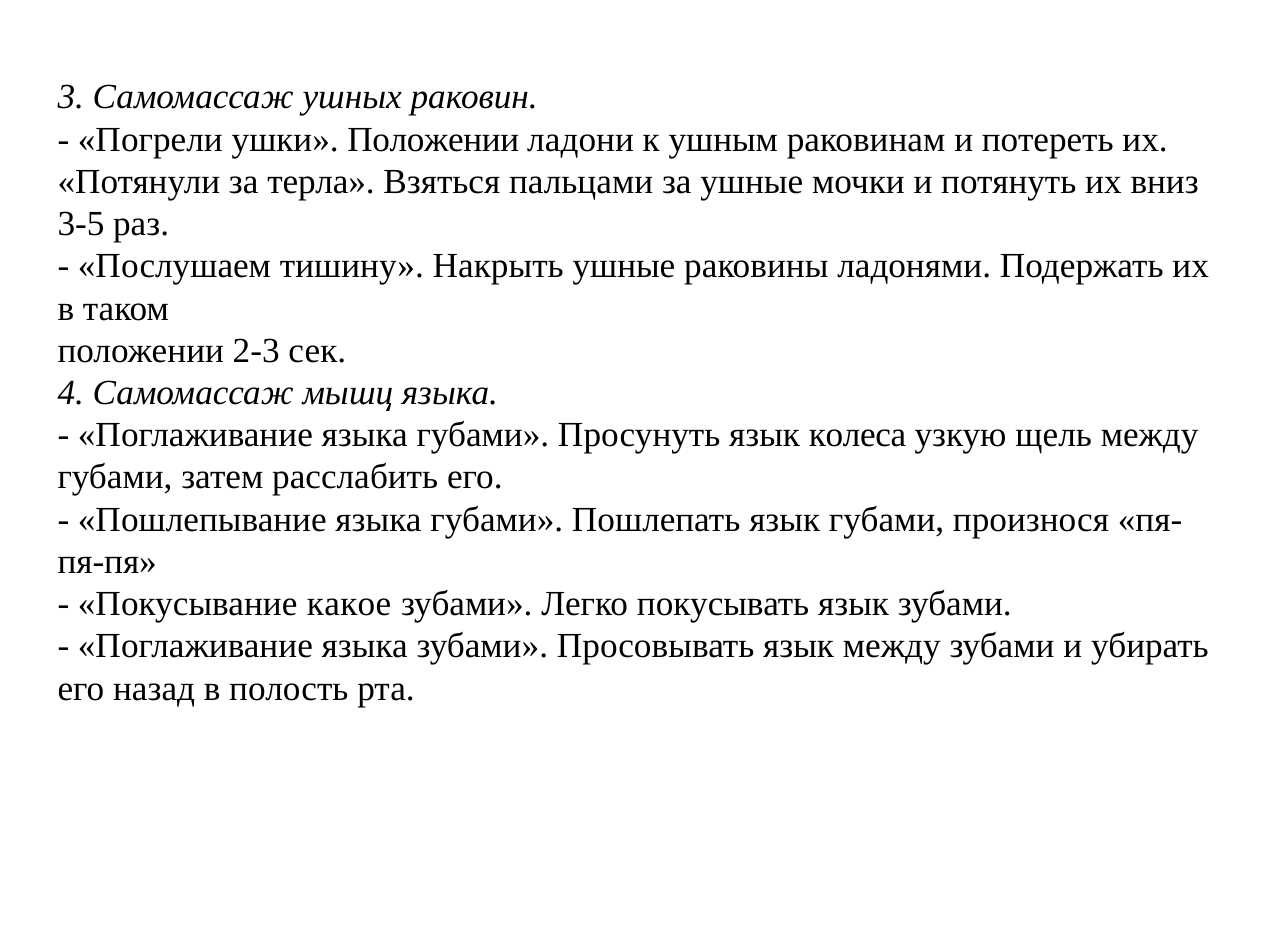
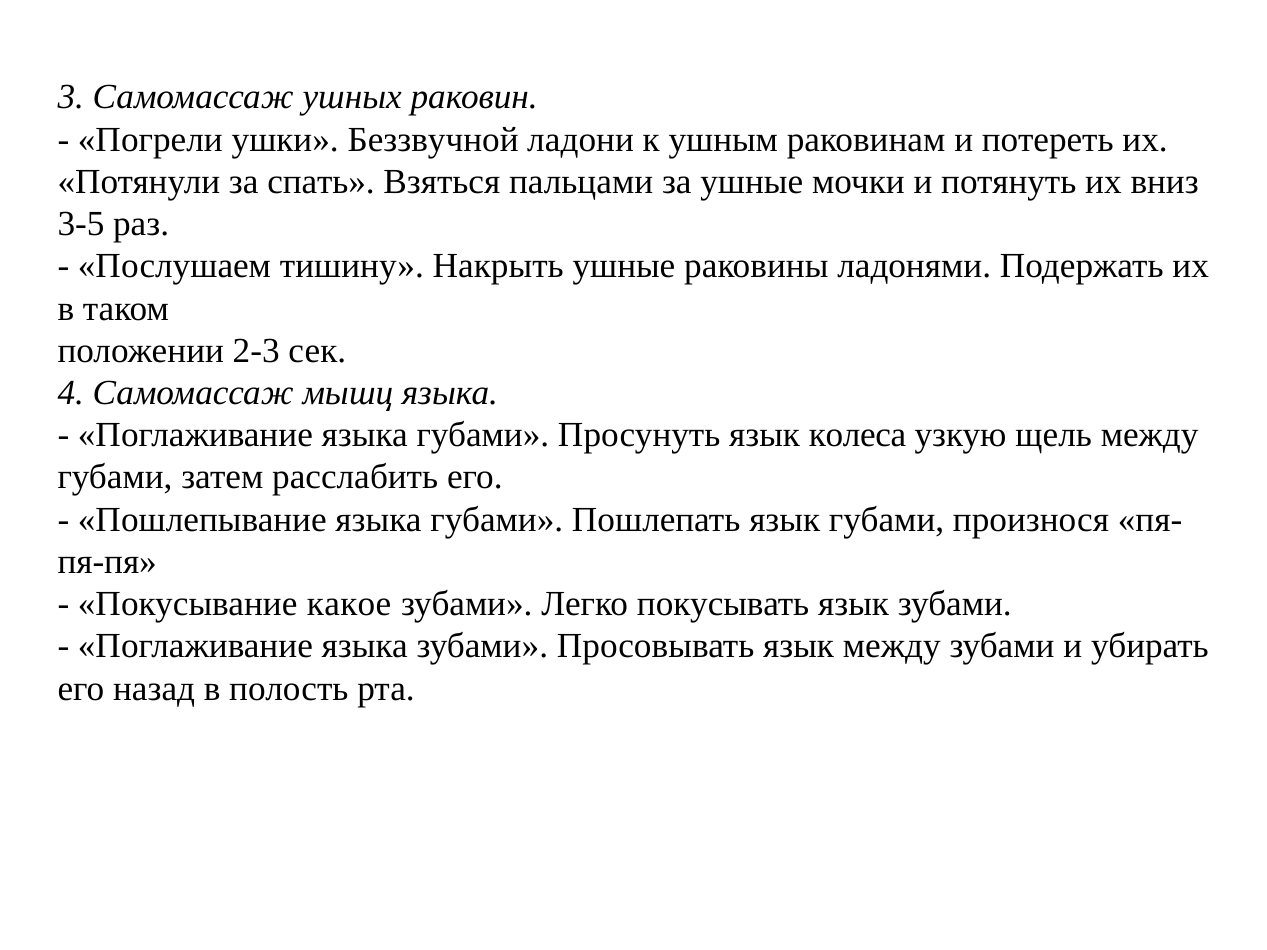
ушки Положении: Положении -> Беззвучной (433, 139)
терла: терла -> спать (321, 182)
